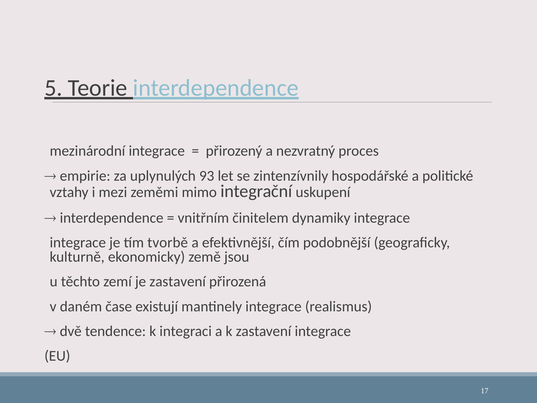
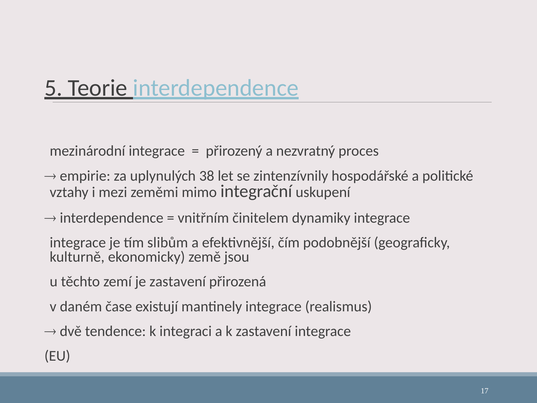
93: 93 -> 38 (207, 176)
tvorbě: tvorbě -> slibům (168, 242)
